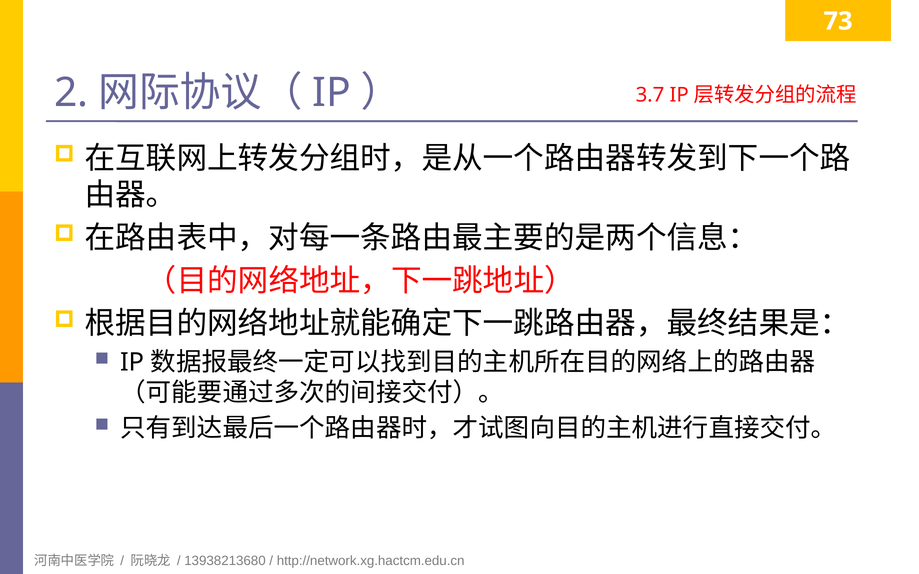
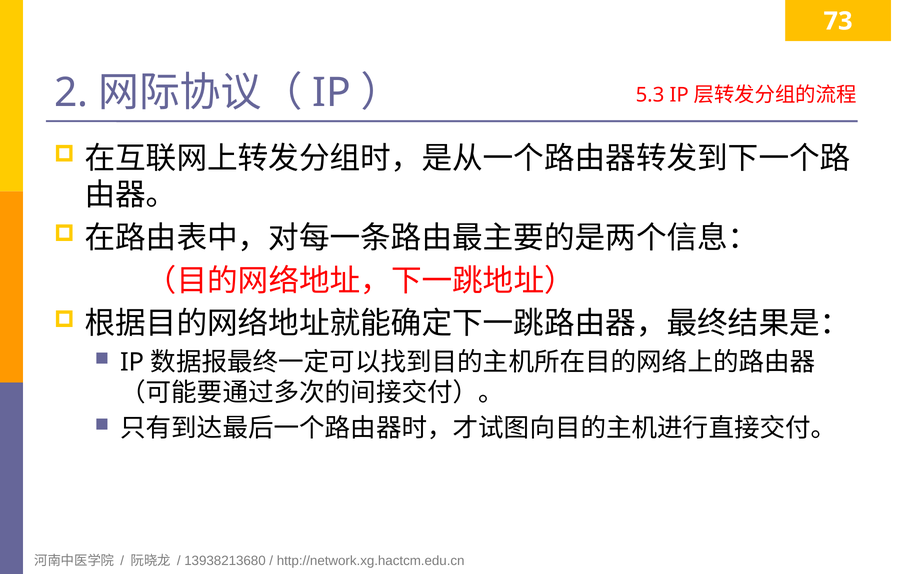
3.7: 3.7 -> 5.3 (650, 95)
